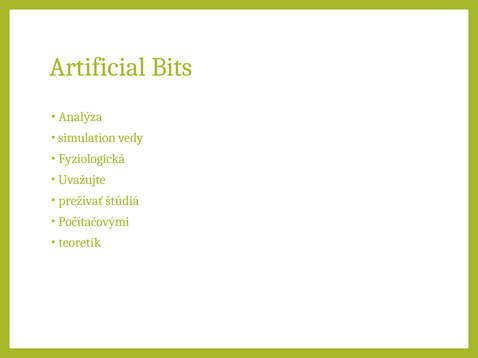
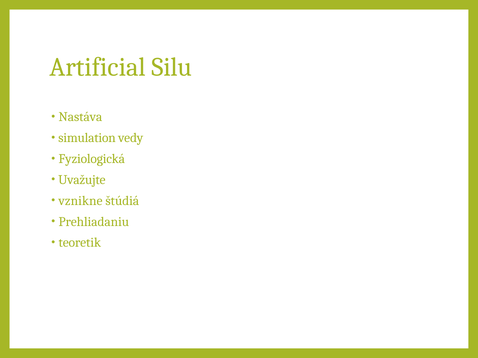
Bits: Bits -> Silu (172, 67)
Analýza: Analýza -> Nastáva (80, 117)
prežívať: prežívať -> vznikne (81, 201)
Počítačovými: Počítačovými -> Prehliadaniu (94, 222)
